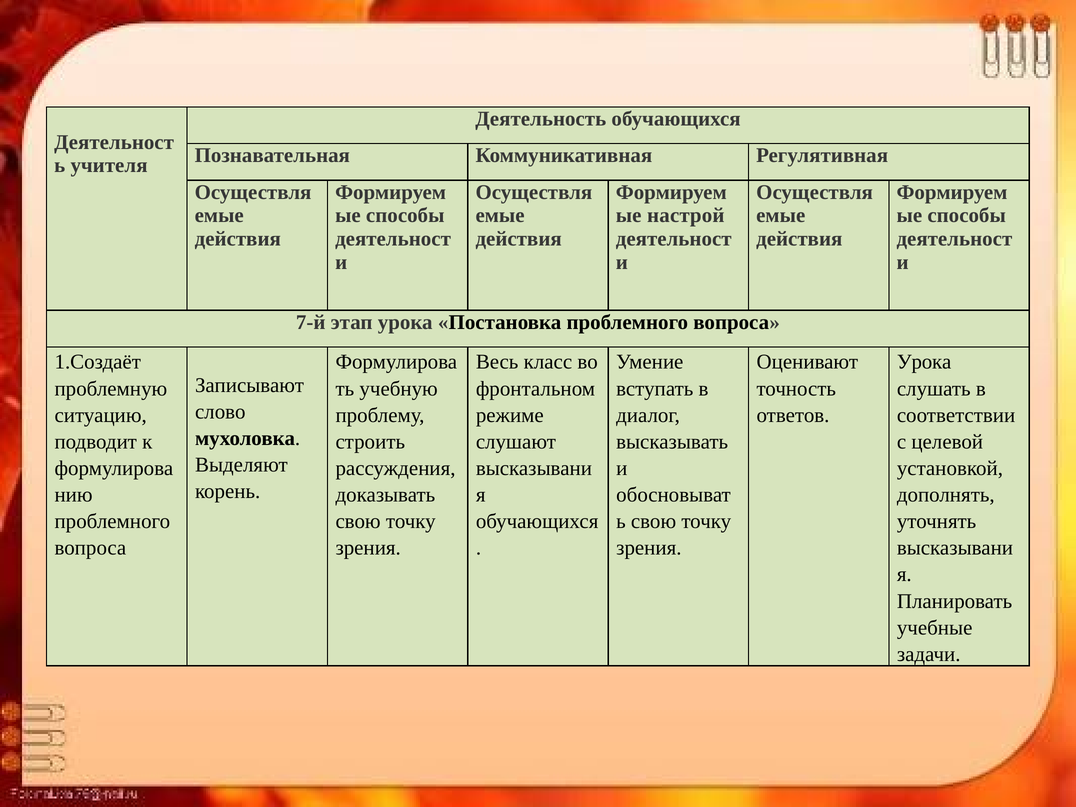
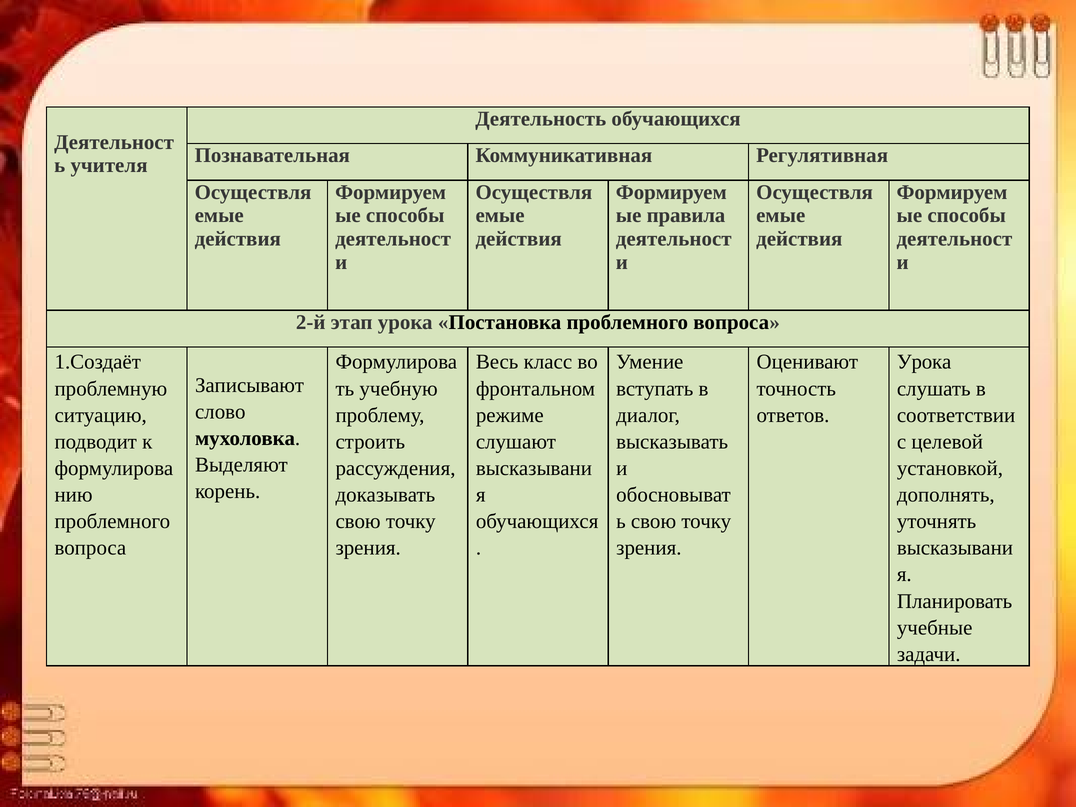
настрой: настрой -> правила (686, 215)
7-й: 7-й -> 2-й (311, 322)
